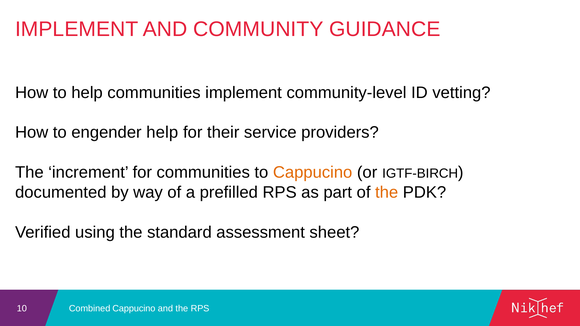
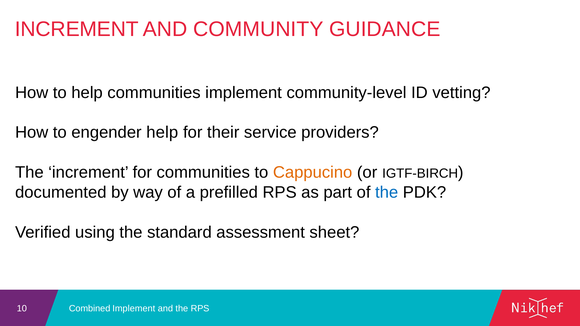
IMPLEMENT: IMPLEMENT -> INCREMENT (77, 29)
the colour: orange -> blue (387, 192)
Combined Cappucino: Cappucino -> Implement (134, 309)
